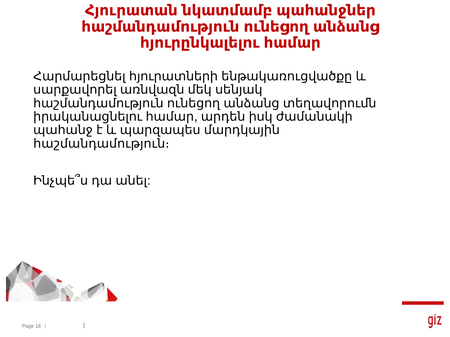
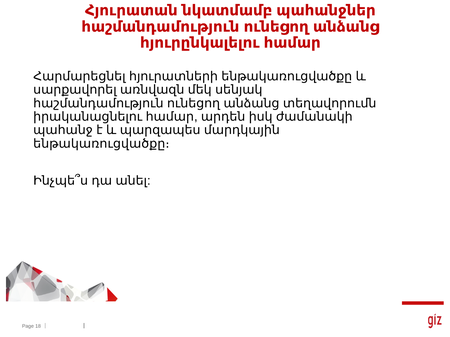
հաշմանդամություն։: հաշմանդամություն։ -> ենթակառուցվածքը։ (101, 144)
